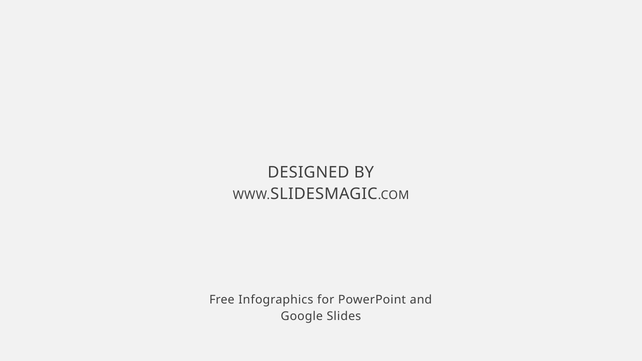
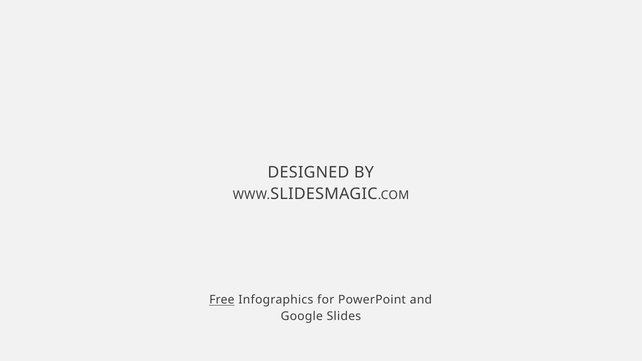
Free underline: none -> present (222, 300)
